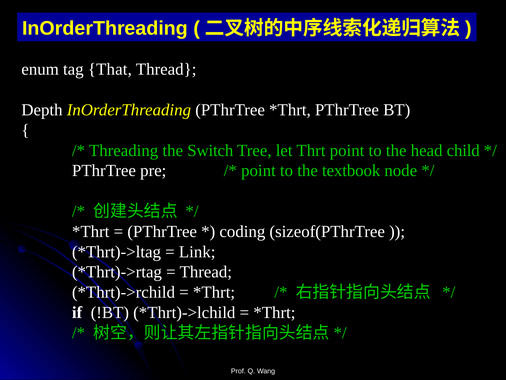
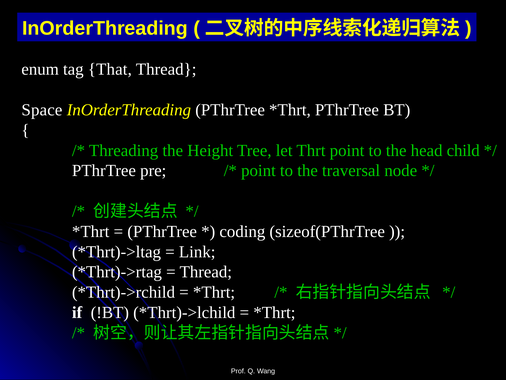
Depth: Depth -> Space (42, 110)
Switch: Switch -> Height (210, 150)
textbook: textbook -> traversal (351, 170)
